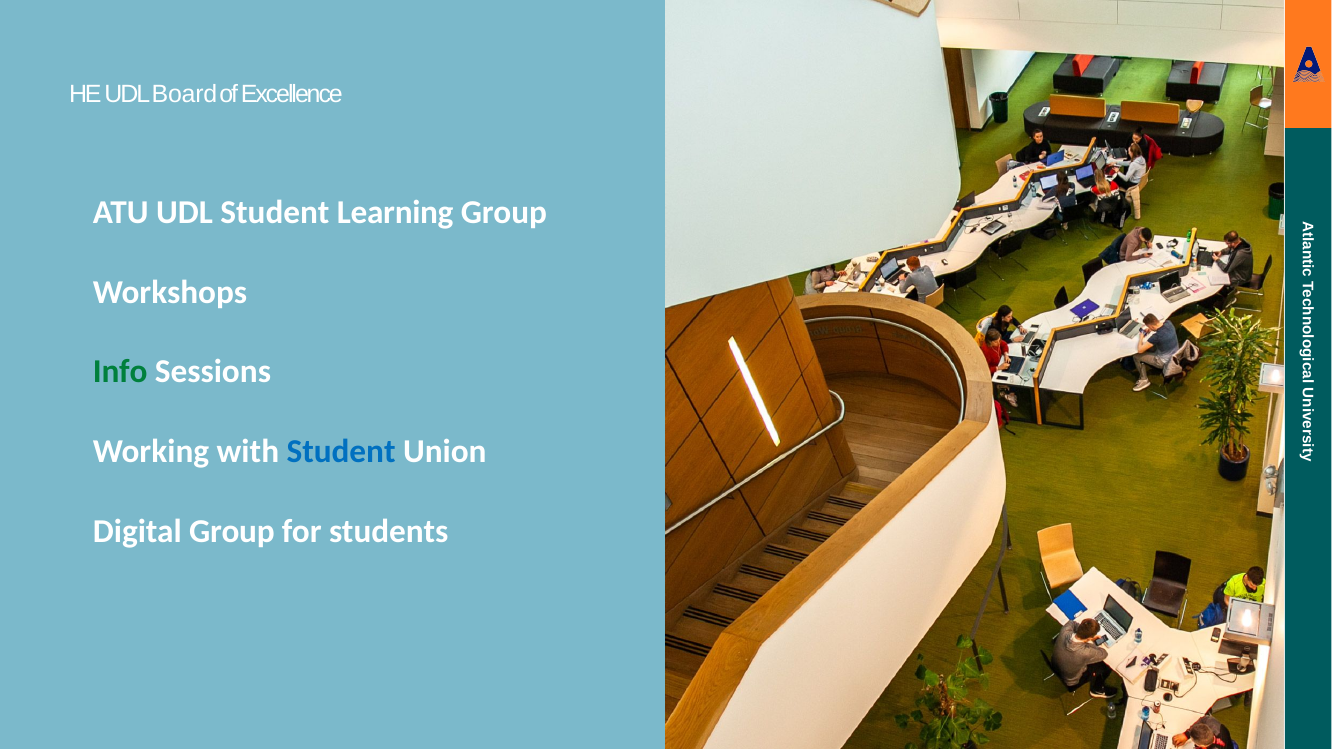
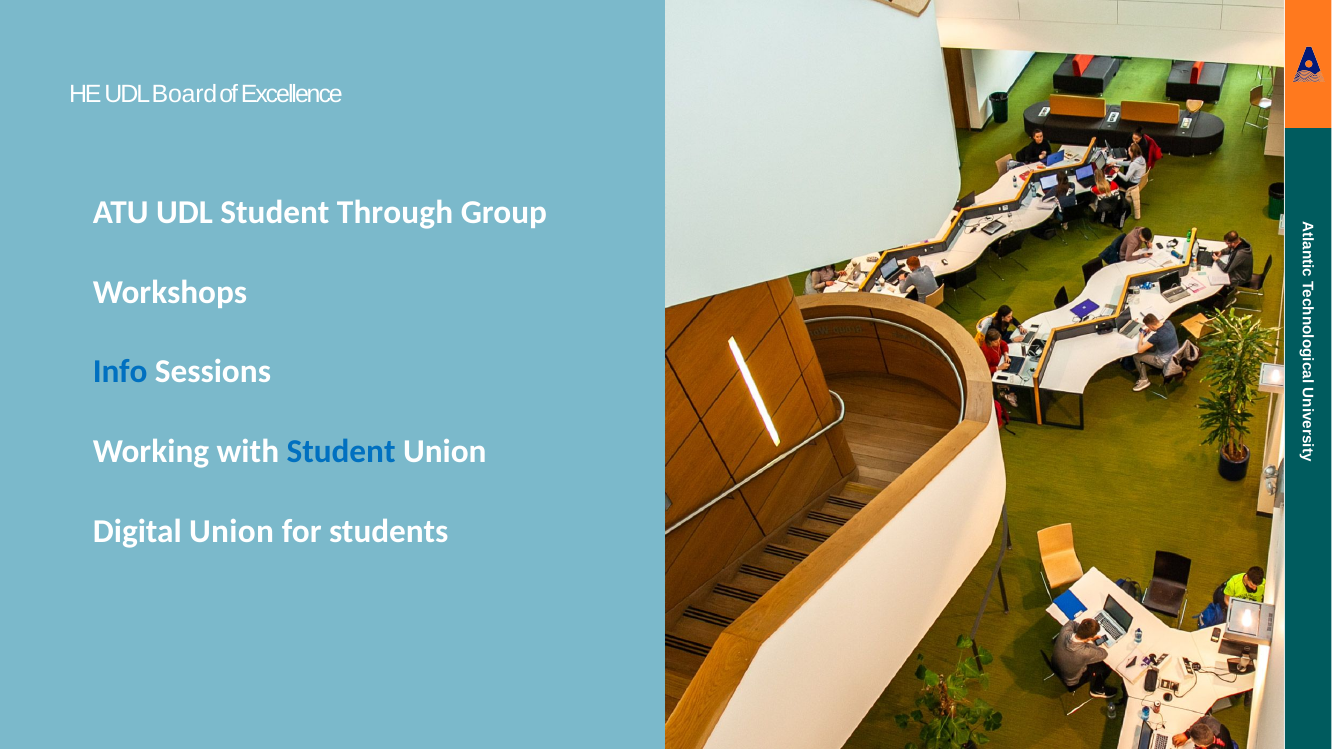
Learning: Learning -> Through (395, 212)
Info colour: green -> blue (120, 372)
Digital Group: Group -> Union (232, 532)
